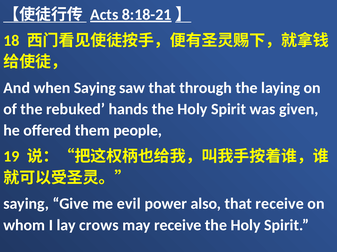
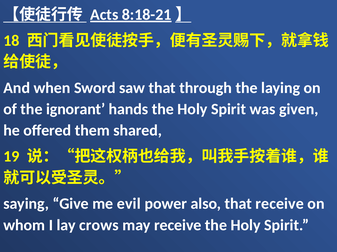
when Saying: Saying -> Sword (95, 88)
rebuked: rebuked -> ignorant (76, 109)
people: people -> shared (138, 131)
